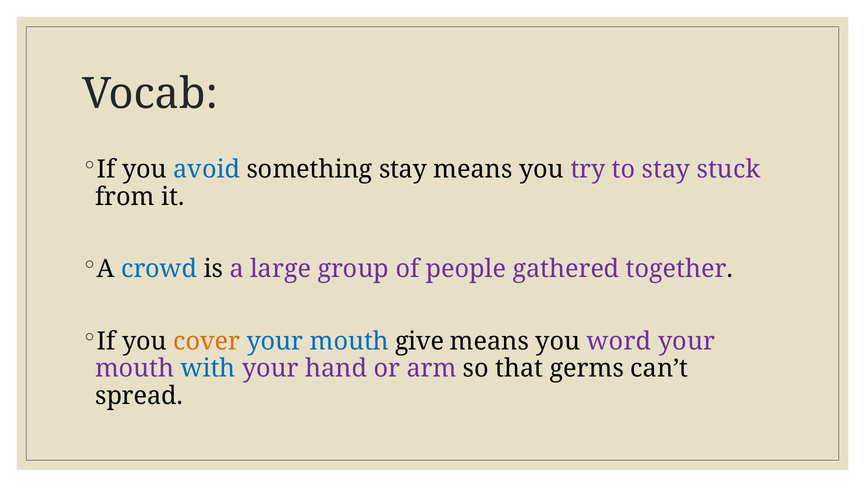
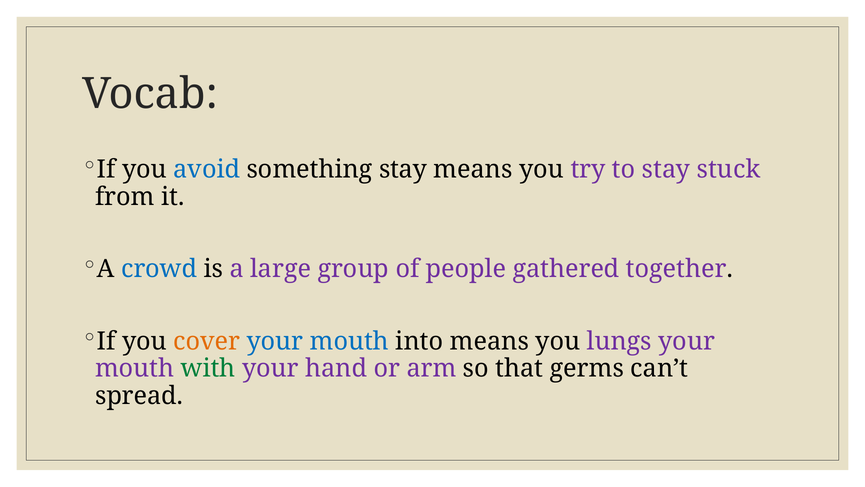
give: give -> into (419, 341)
word: word -> lungs (619, 341)
with colour: blue -> green (208, 368)
